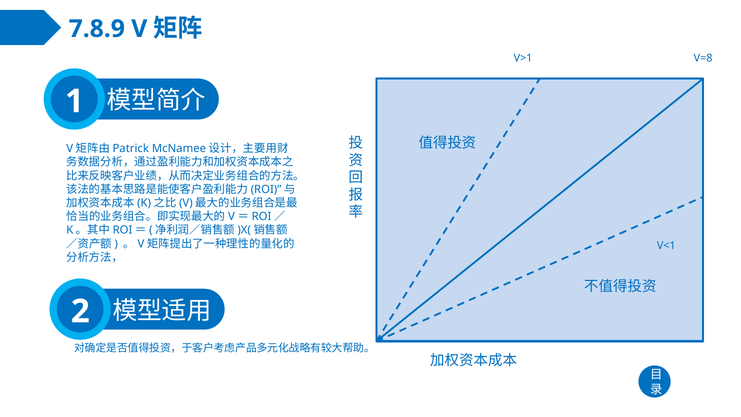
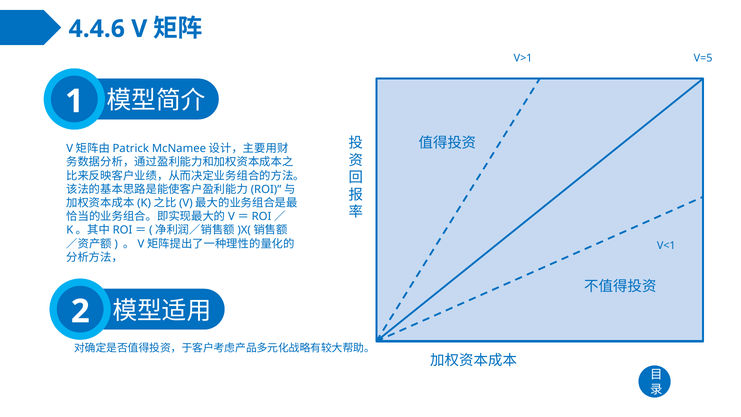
7.8.9: 7.8.9 -> 4.4.6 (97, 29)
V=8: V=8 -> V=5 (703, 58)
